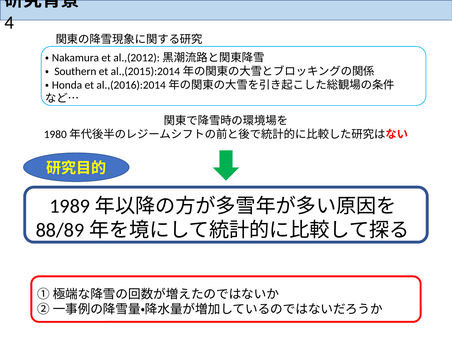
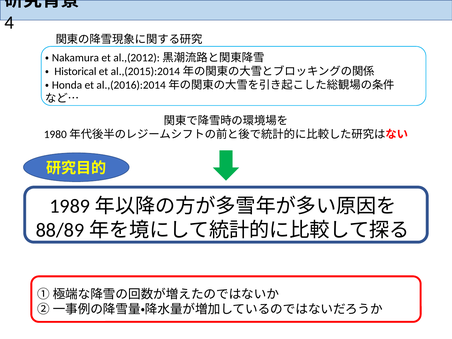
Southern: Southern -> Historical (75, 71)
